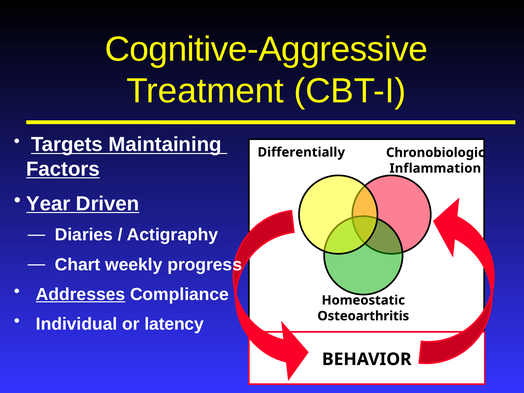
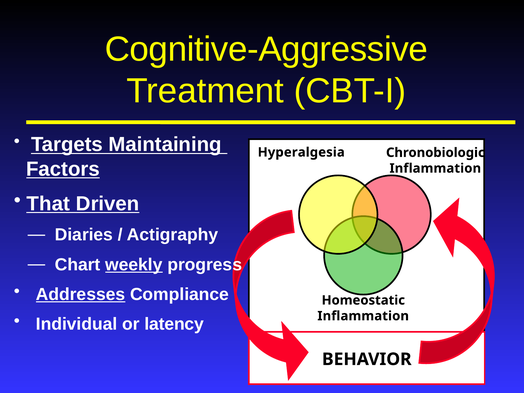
Differentially: Differentially -> Hyperalgesia (301, 152)
Year: Year -> That (48, 204)
weekly underline: none -> present (134, 265)
Osteoarthritis: Osteoarthritis -> Inflammation (363, 316)
